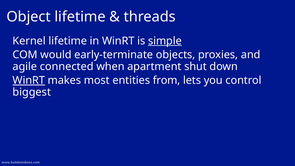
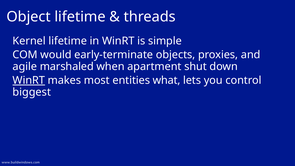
simple underline: present -> none (165, 41)
connected: connected -> marshaled (67, 66)
from: from -> what (167, 80)
